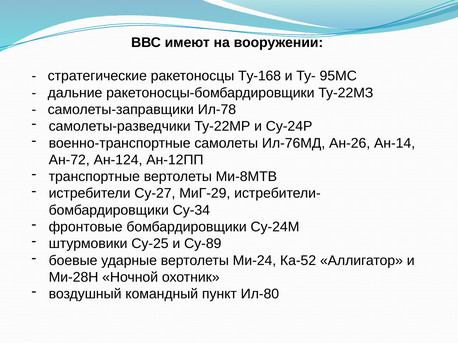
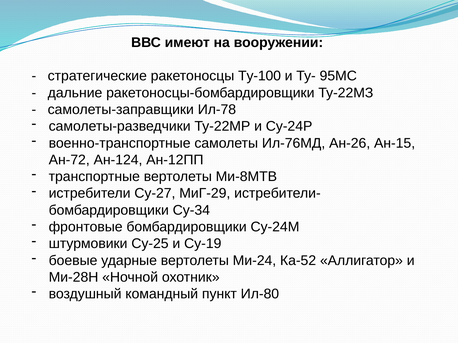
Ту-168: Ту-168 -> Ту-100 (260, 76)
Ан-14: Ан-14 -> Ан-15 (395, 143)
Су-89: Су-89 -> Су-19 (203, 244)
